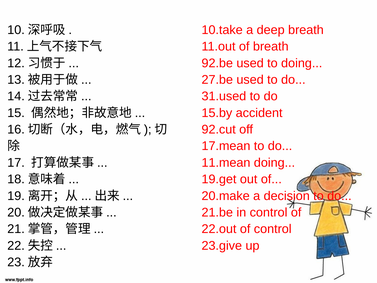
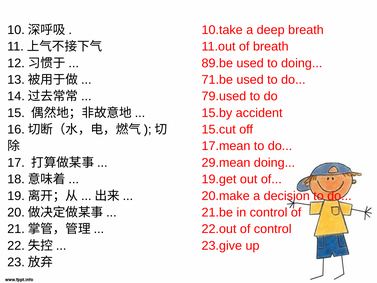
92.be: 92.be -> 89.be (217, 63)
27.be: 27.be -> 71.be (217, 80)
31.used: 31.used -> 79.used (224, 96)
92.cut: 92.cut -> 15.cut (219, 129)
11.mean: 11.mean -> 29.mean (226, 163)
